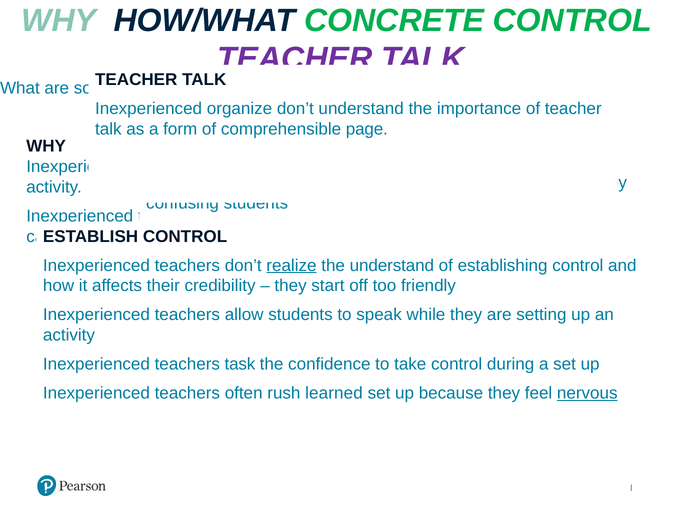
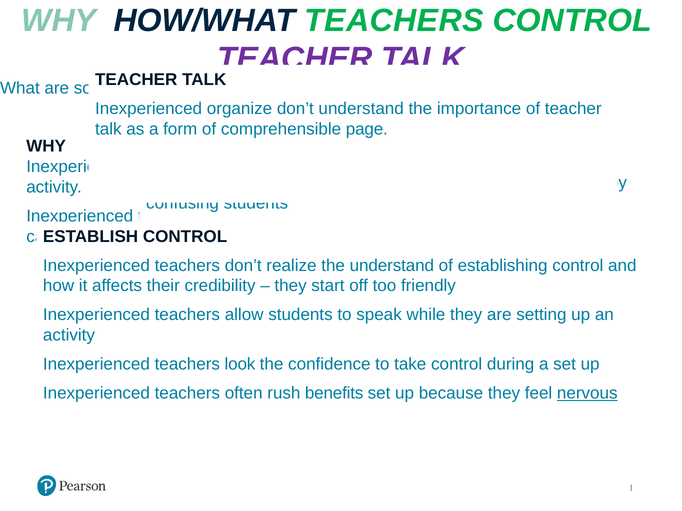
HOW/WHAT CONCRETE: CONCRETE -> TEACHERS (394, 21)
realize underline: present -> none (291, 266)
task: task -> look (240, 365)
rush learned: learned -> benefits (334, 394)
